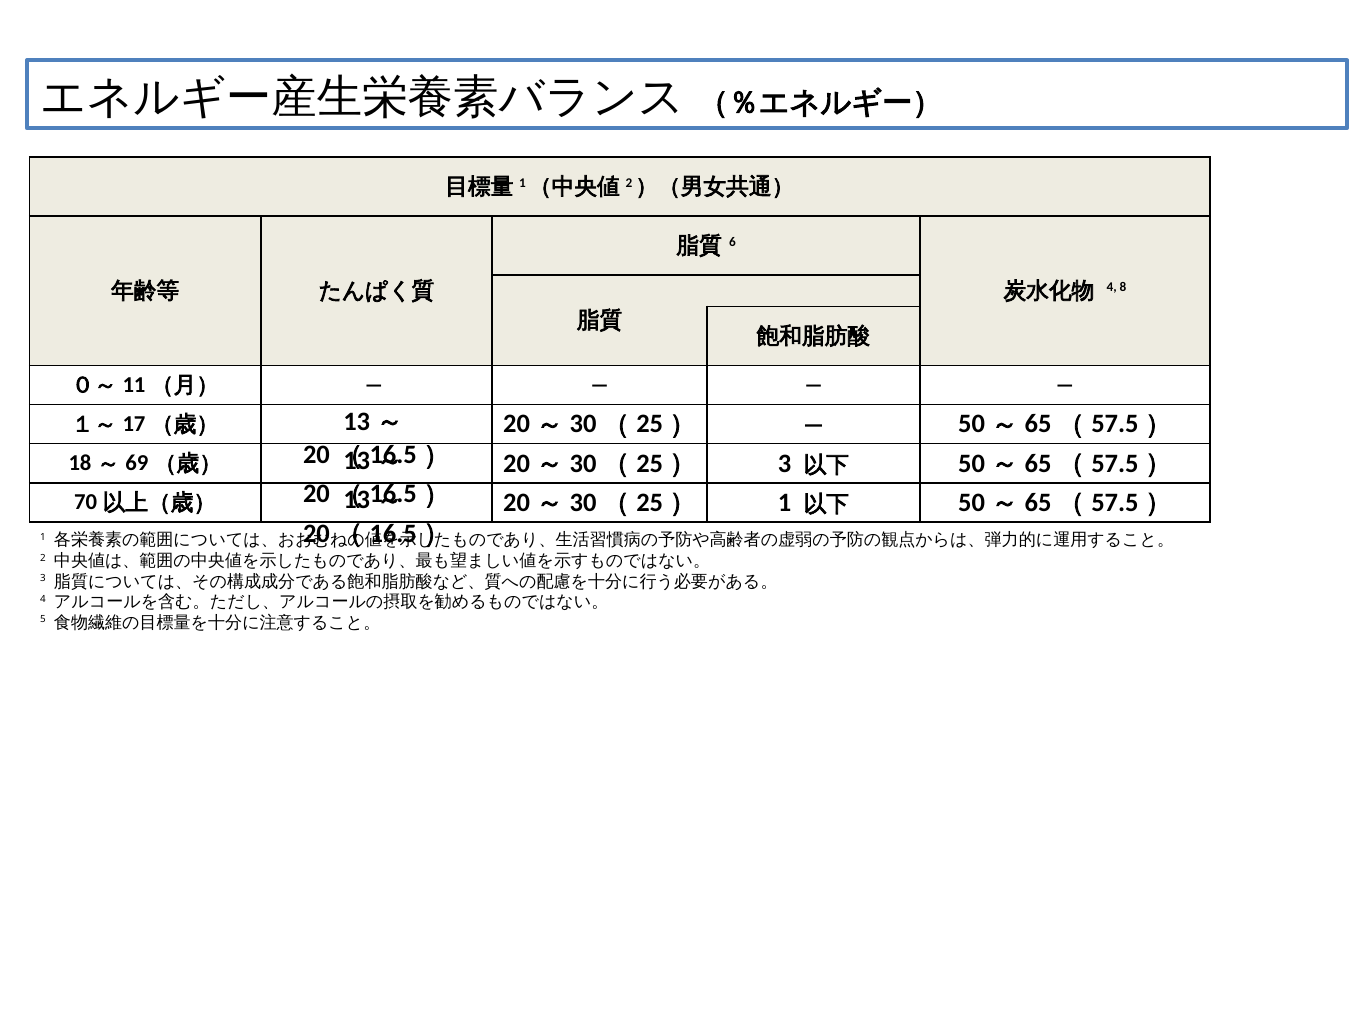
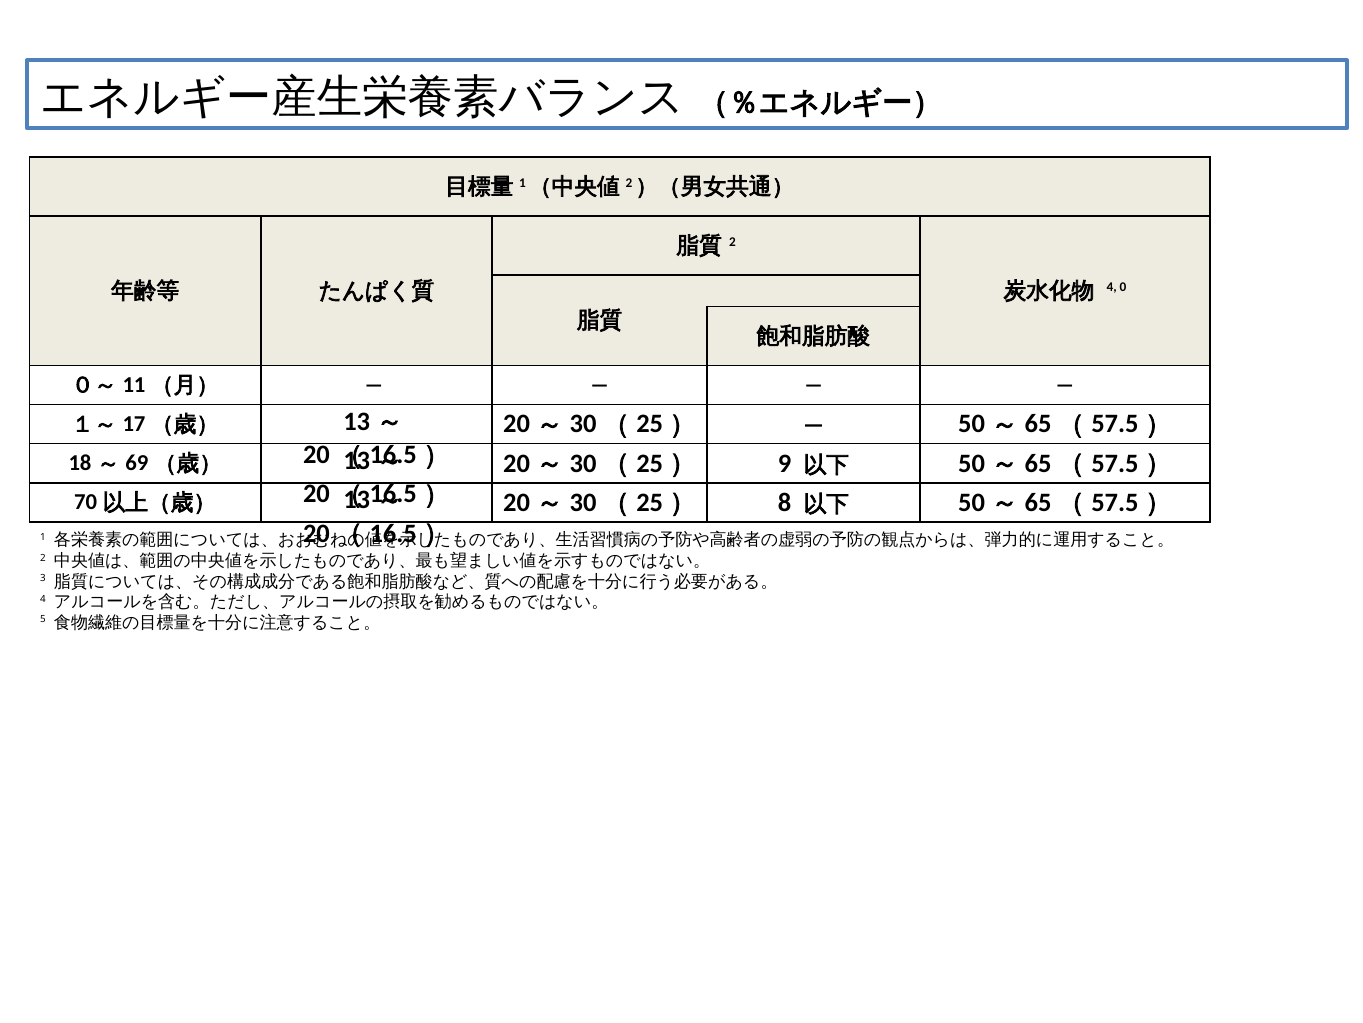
6: 6 -> 2 (732, 242)
8: 8 -> 0 (1123, 287)
3: 3 -> 9 (785, 463)
1: 1 -> 8 (785, 502)
